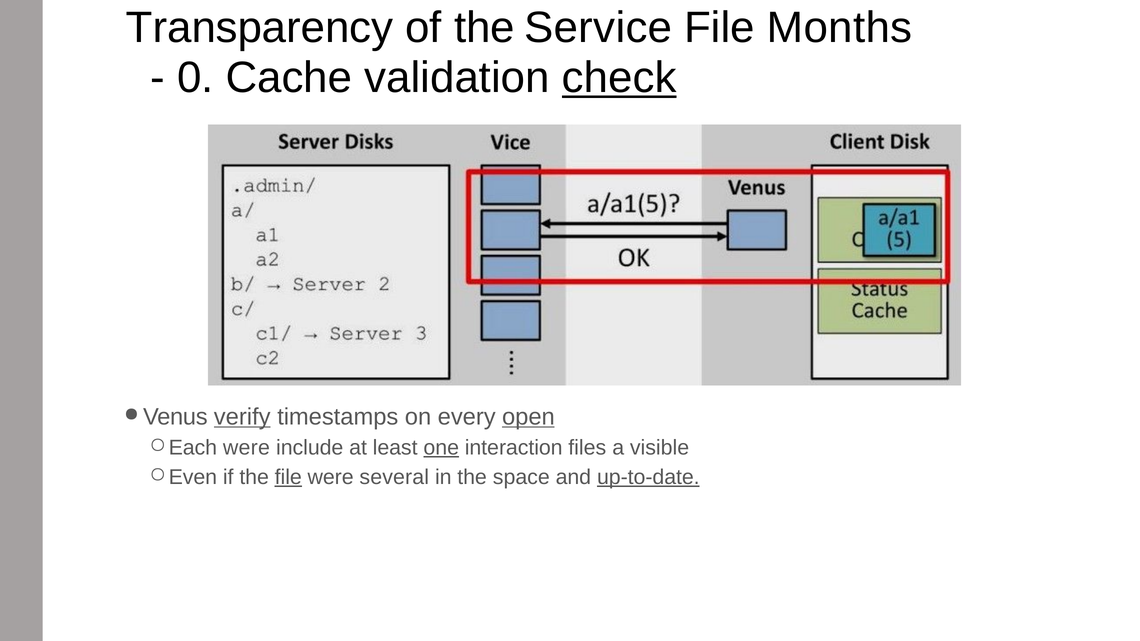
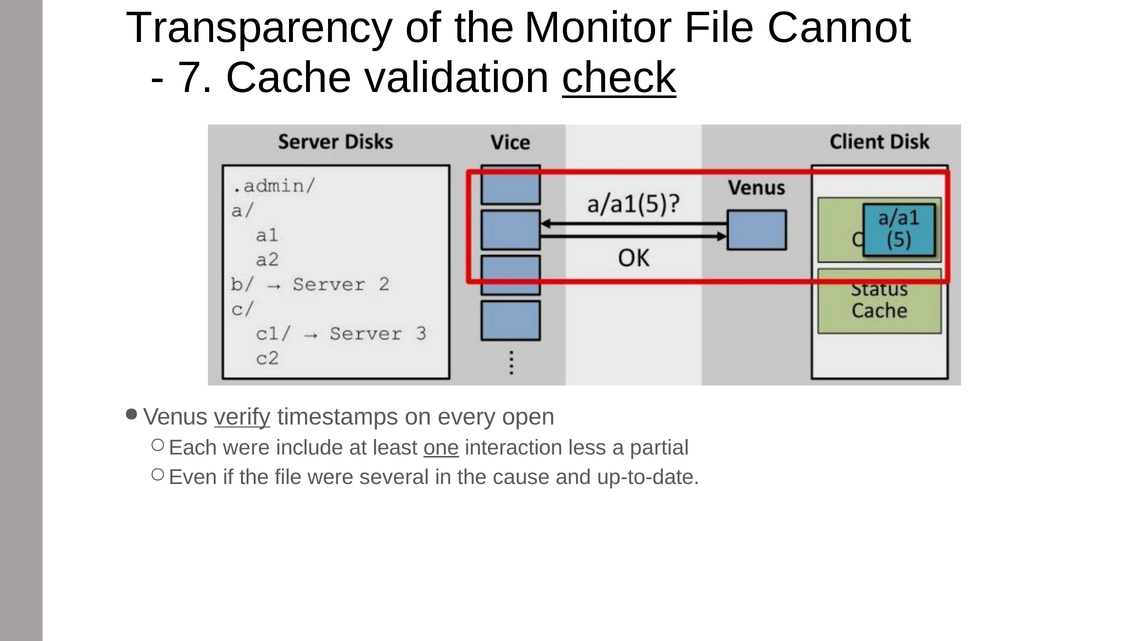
Service: Service -> Monitor (598, 28)
Months: Months -> Cannot (839, 28)
0: 0 -> 7 (195, 78)
open underline: present -> none (528, 417)
files: files -> less (587, 448)
visible: visible -> partial (659, 448)
file underline: present -> none (288, 477)
space: space -> cause (521, 477)
up-to-date underline: present -> none (648, 477)
